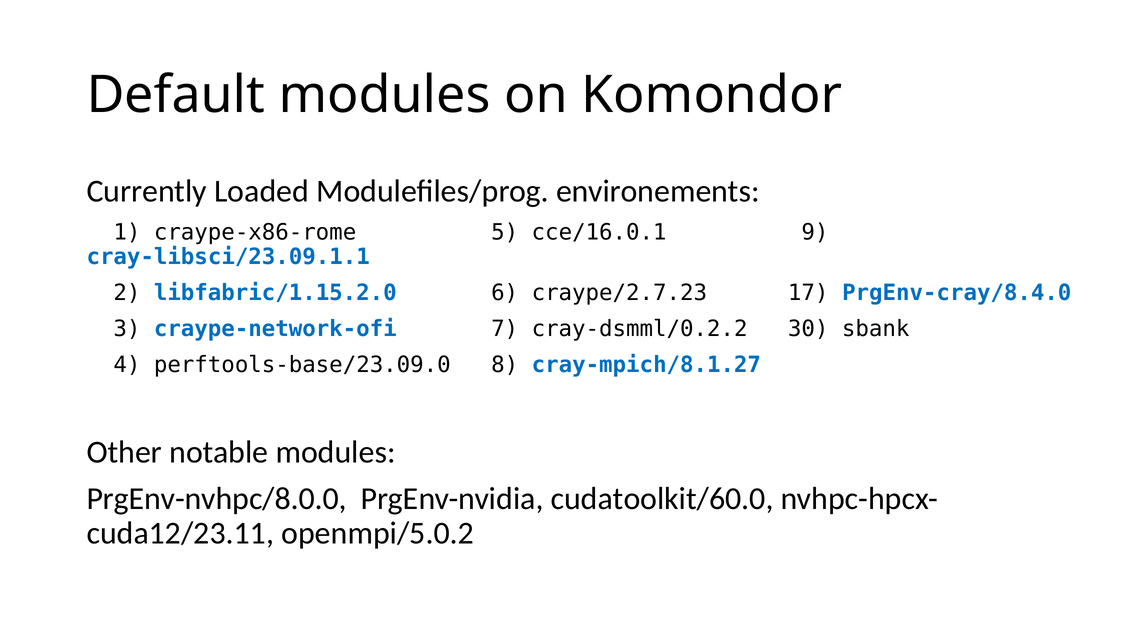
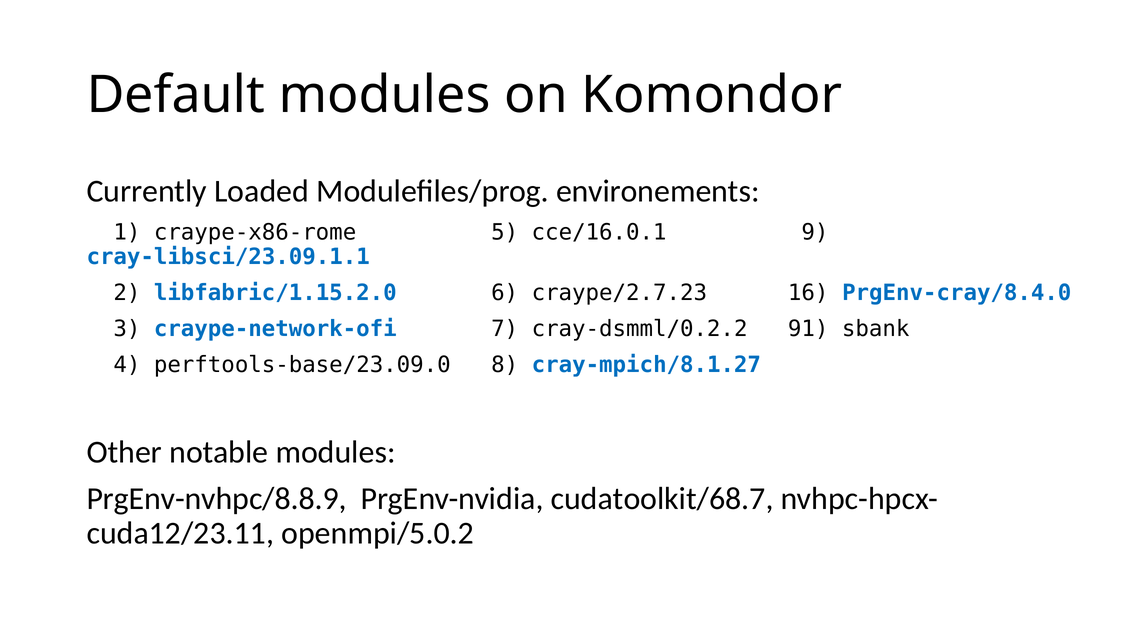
17: 17 -> 16 (808, 293)
30: 30 -> 91 (808, 329)
PrgEnv-nvhpc/8.0.0: PrgEnv-nvhpc/8.0.0 -> PrgEnv-nvhpc/8.8.9 (217, 499)
cudatoolkit/60.0: cudatoolkit/60.0 -> cudatoolkit/68.7 (662, 499)
